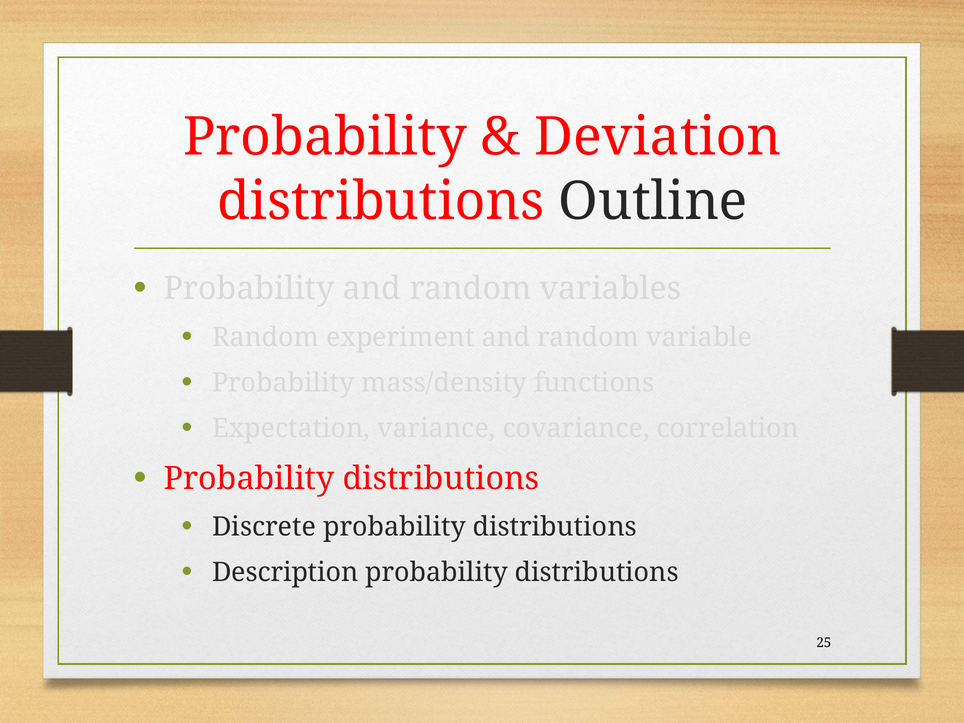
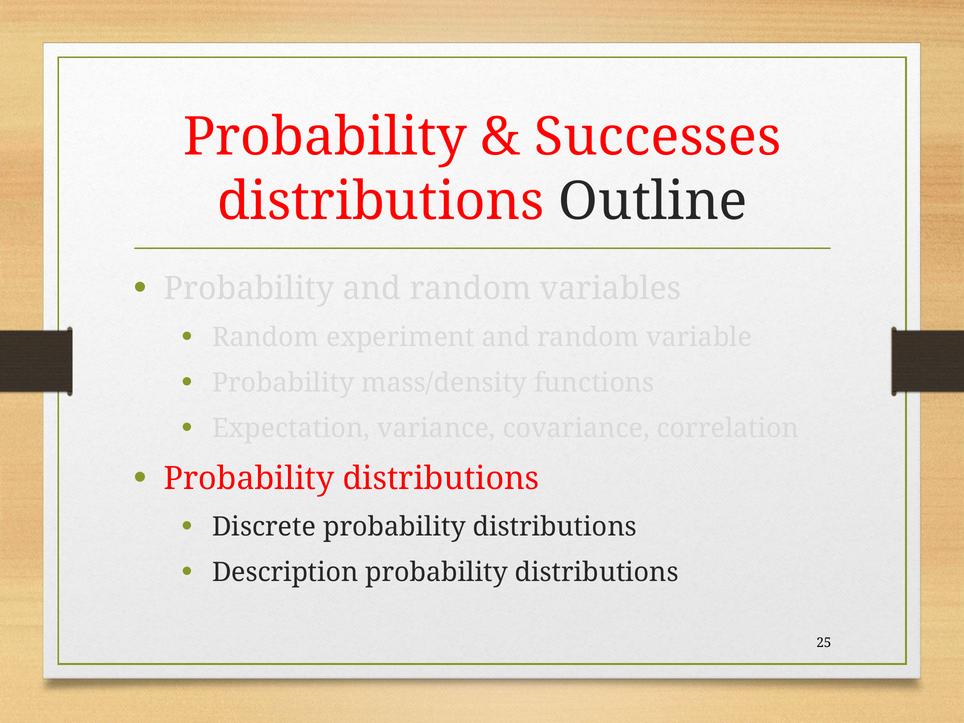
Deviation: Deviation -> Successes (658, 137)
